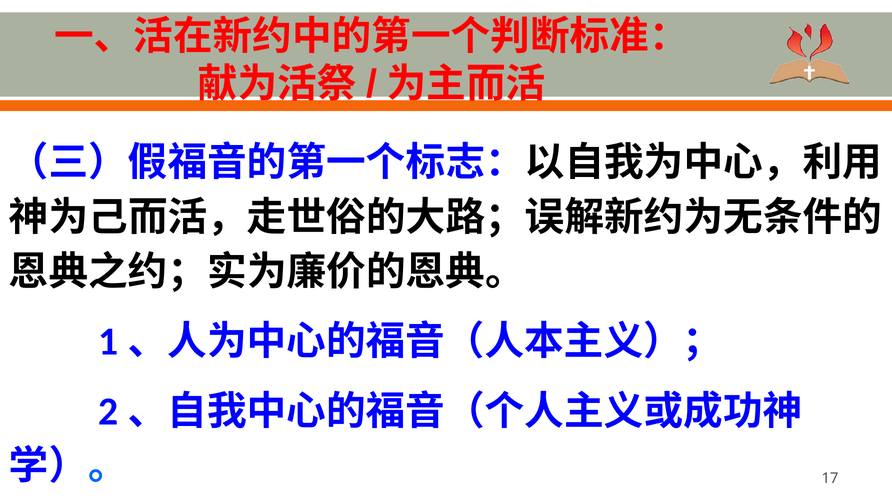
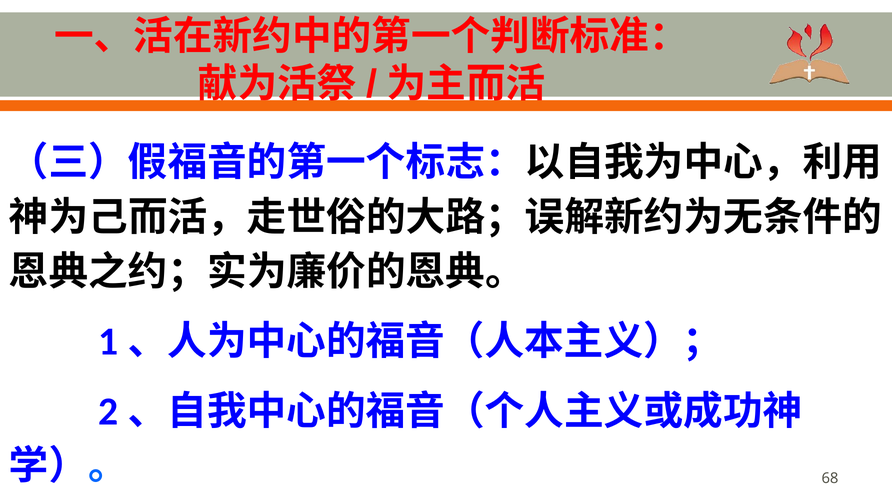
17: 17 -> 68 (830, 478)
